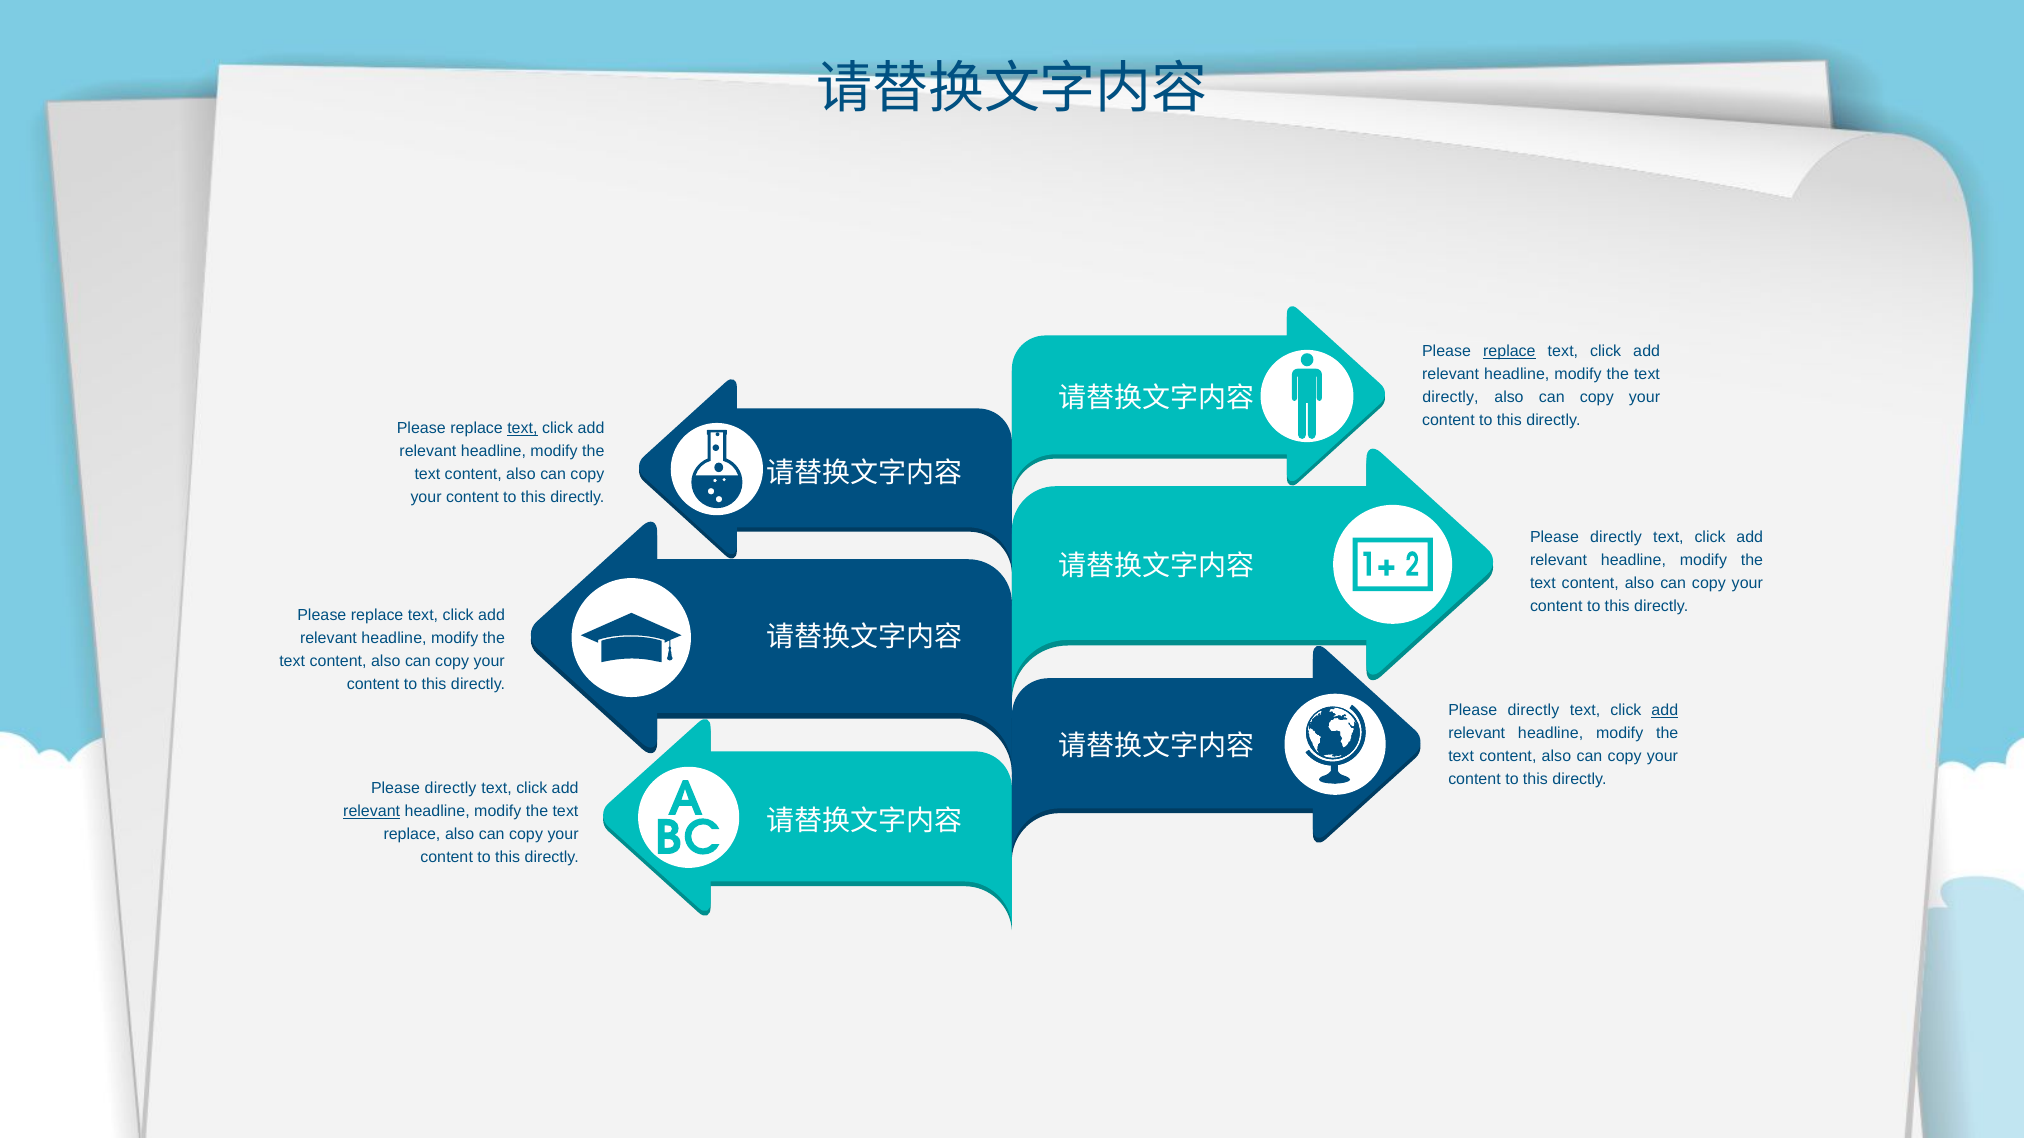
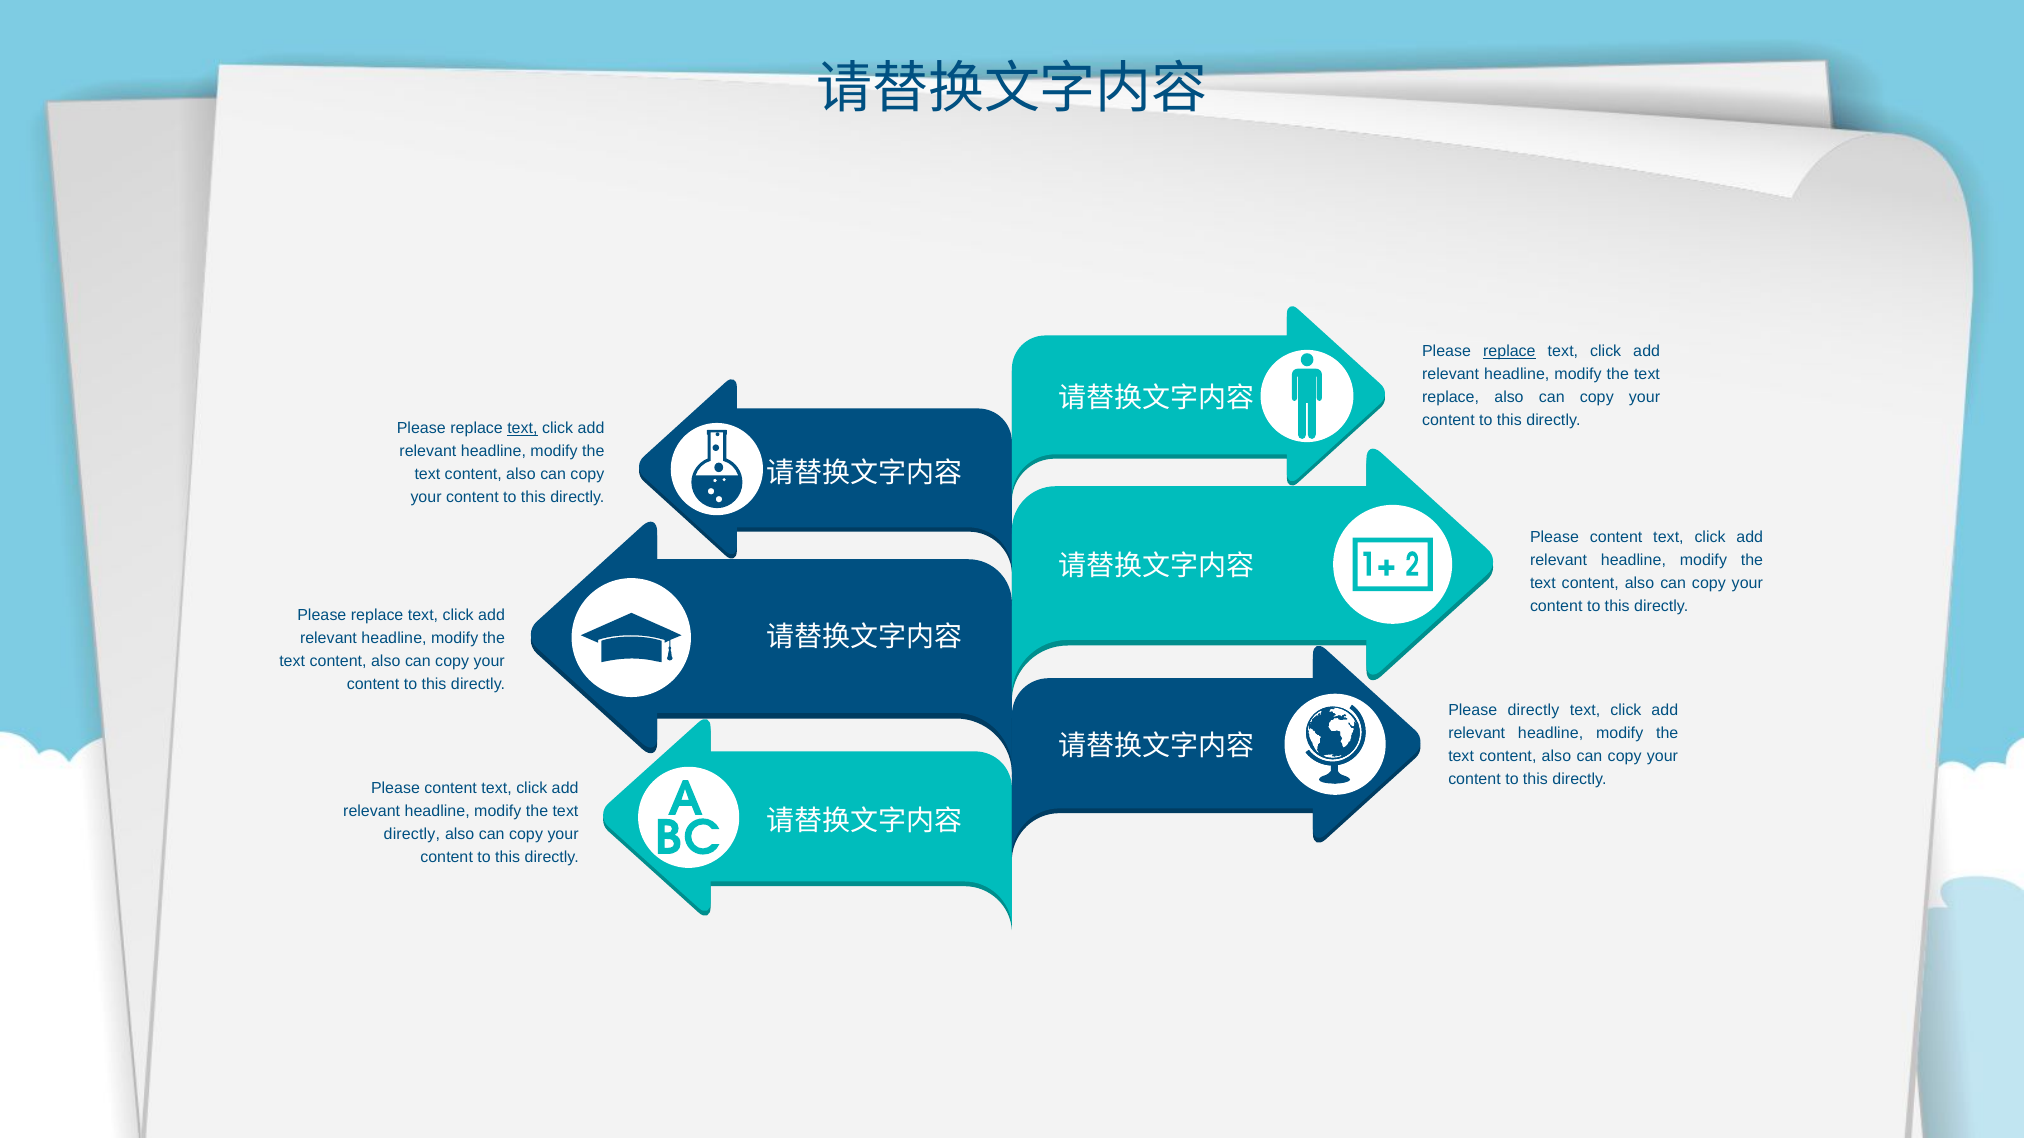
directly: directly -> replace (1451, 397)
directly: directly -> content (1616, 538)
add underline: present -> none (1665, 711)
directly: directly -> content (451, 788)
relevant underline: present -> none (372, 811)
replace: replace -> directly (412, 834)
